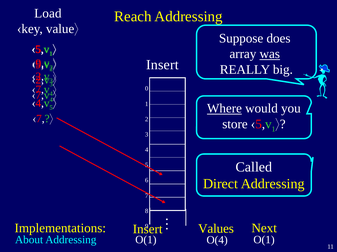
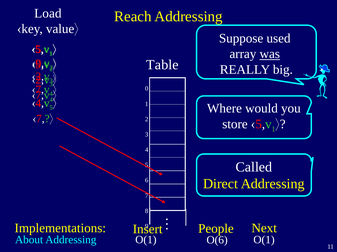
does: does -> used (278, 38)
Insert: Insert -> Table (162, 65)
Where underline: present -> none (224, 109)
Values: Values -> People (216, 229)
O(4: O(4 -> O(6 (217, 241)
